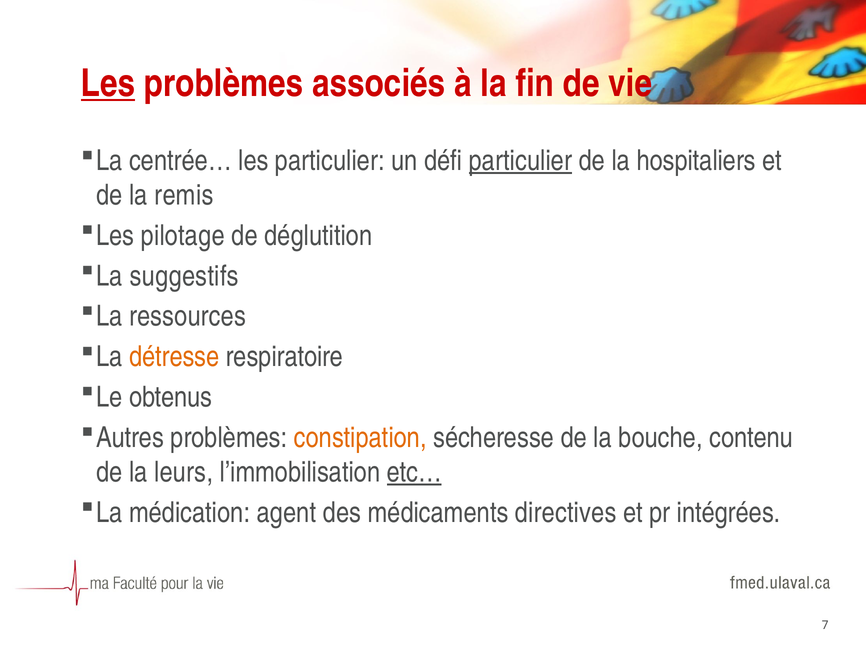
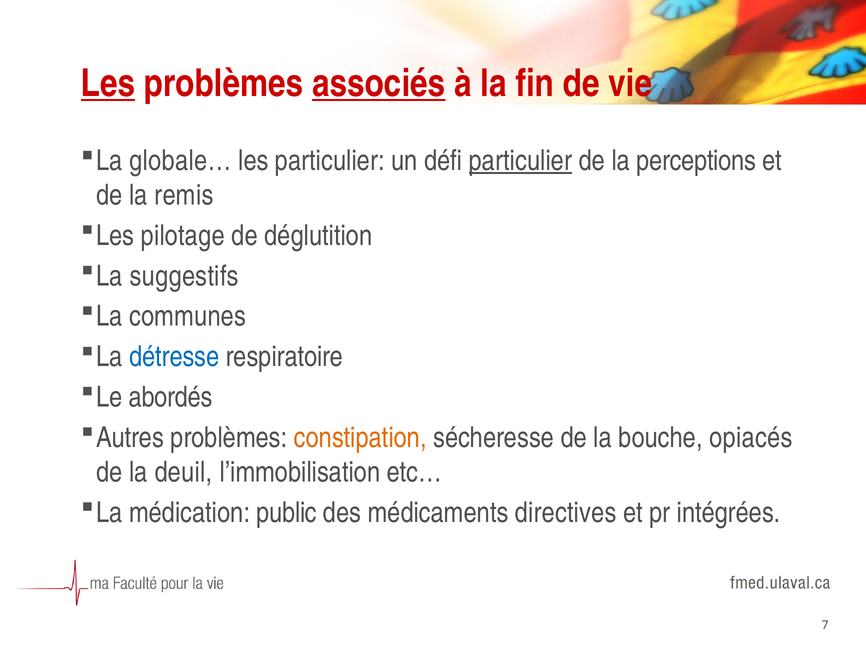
associés underline: none -> present (379, 83)
centrée…: centrée… -> globale… (180, 161)
hospitaliers: hospitaliers -> perceptions (696, 161)
ressources: ressources -> communes (188, 317)
détresse colour: orange -> blue (174, 357)
obtenus: obtenus -> abordés (171, 397)
contenu: contenu -> opiacés (751, 438)
leurs: leurs -> deuil (184, 472)
etc… underline: present -> none (414, 472)
agent: agent -> public (287, 513)
